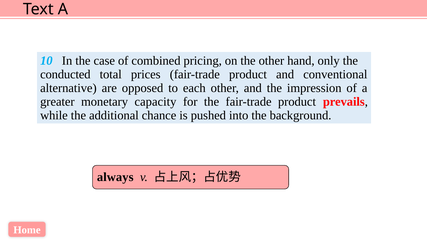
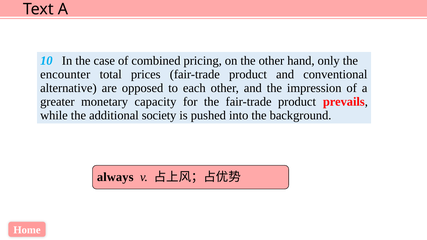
conducted: conducted -> encounter (65, 74)
chance: chance -> society (159, 115)
